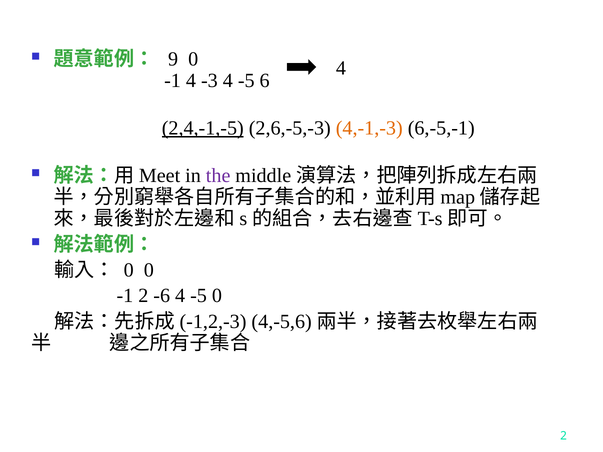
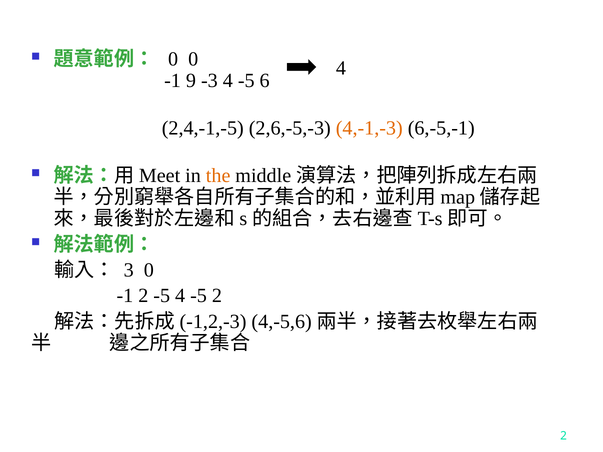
9: 9 -> 0 (173, 59)
-1 4: 4 -> 9 (191, 81)
2,4,-1,-5 underline: present -> none (203, 128)
the colour: purple -> orange (218, 175)
0: 0 -> 3 (129, 270)
2 -6: -6 -> -5 (162, 296)
-5 0: 0 -> 2 (217, 296)
